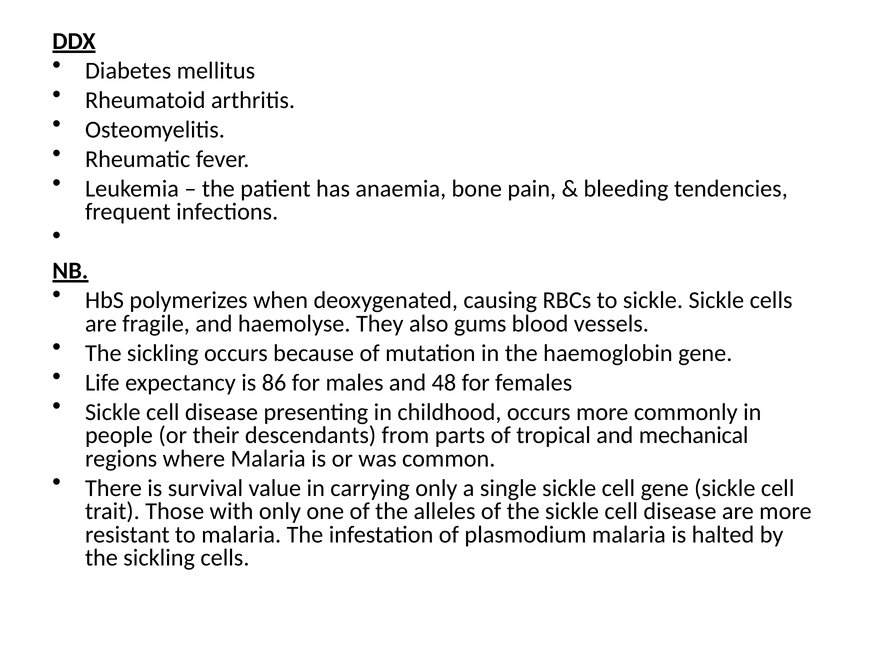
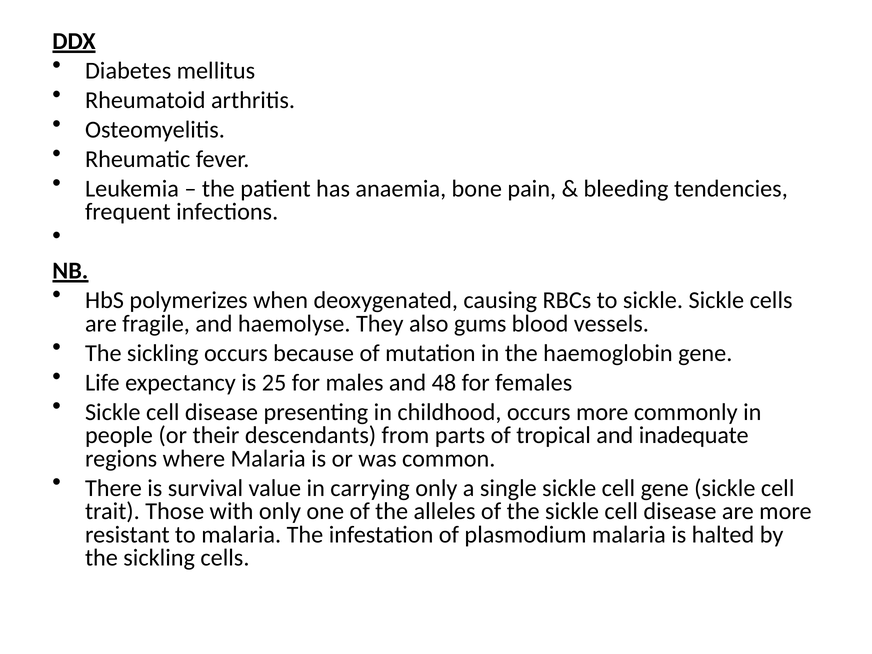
86: 86 -> 25 (274, 383)
mechanical: mechanical -> inadequate (694, 435)
